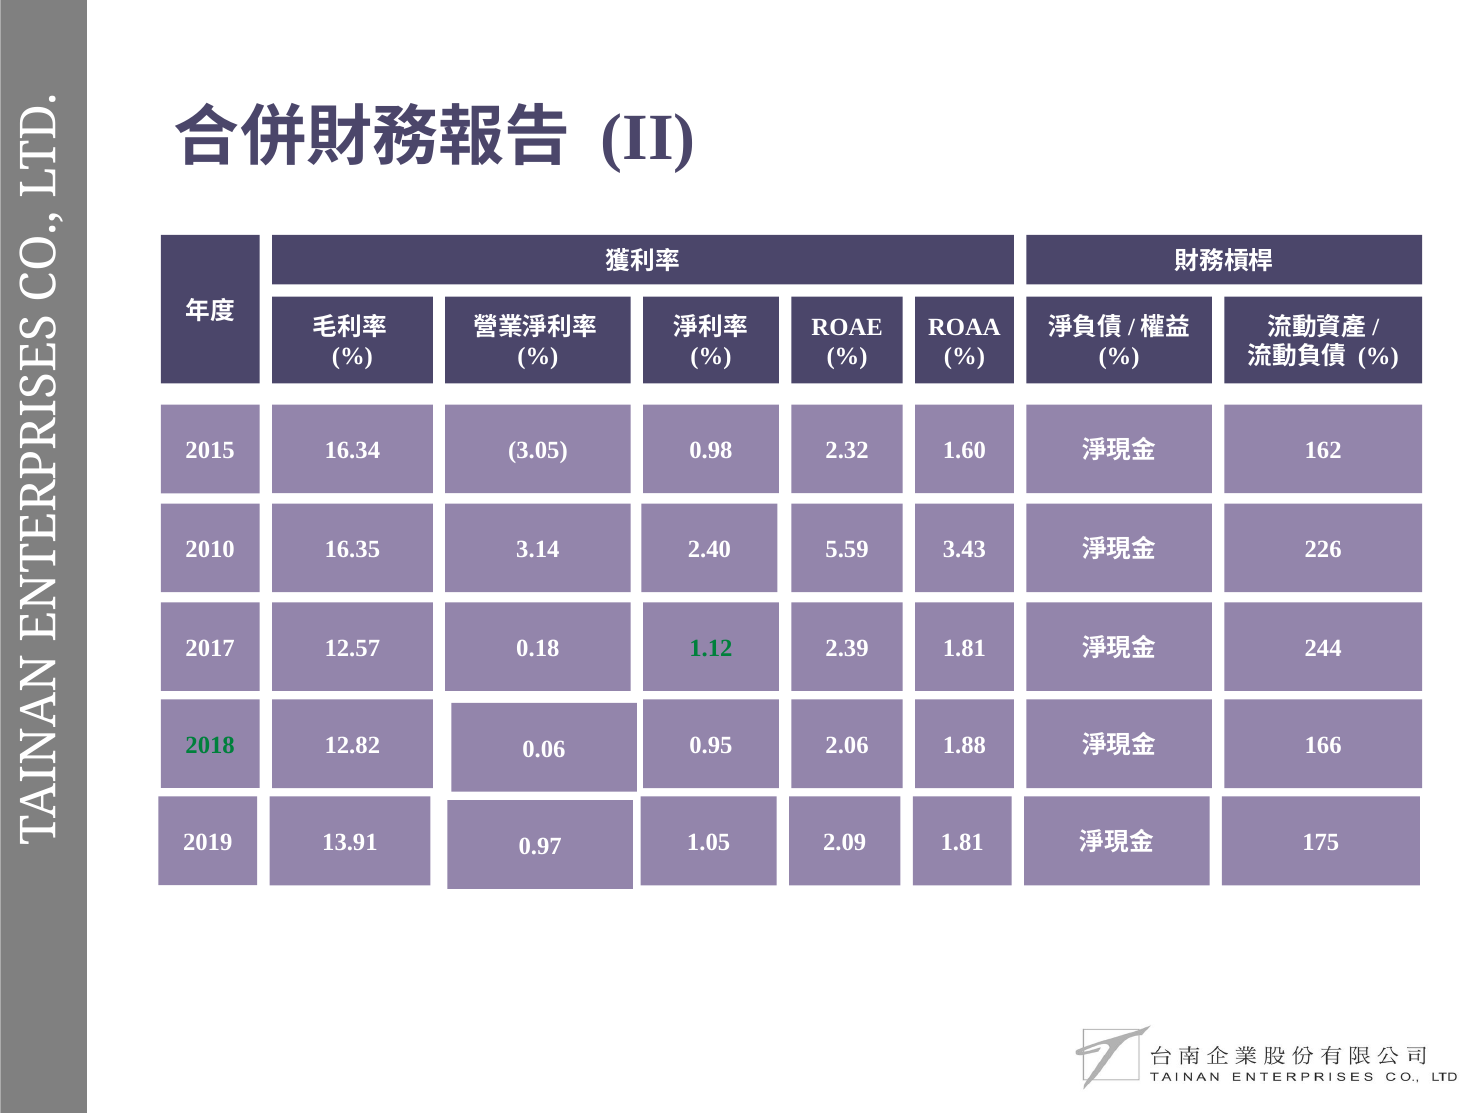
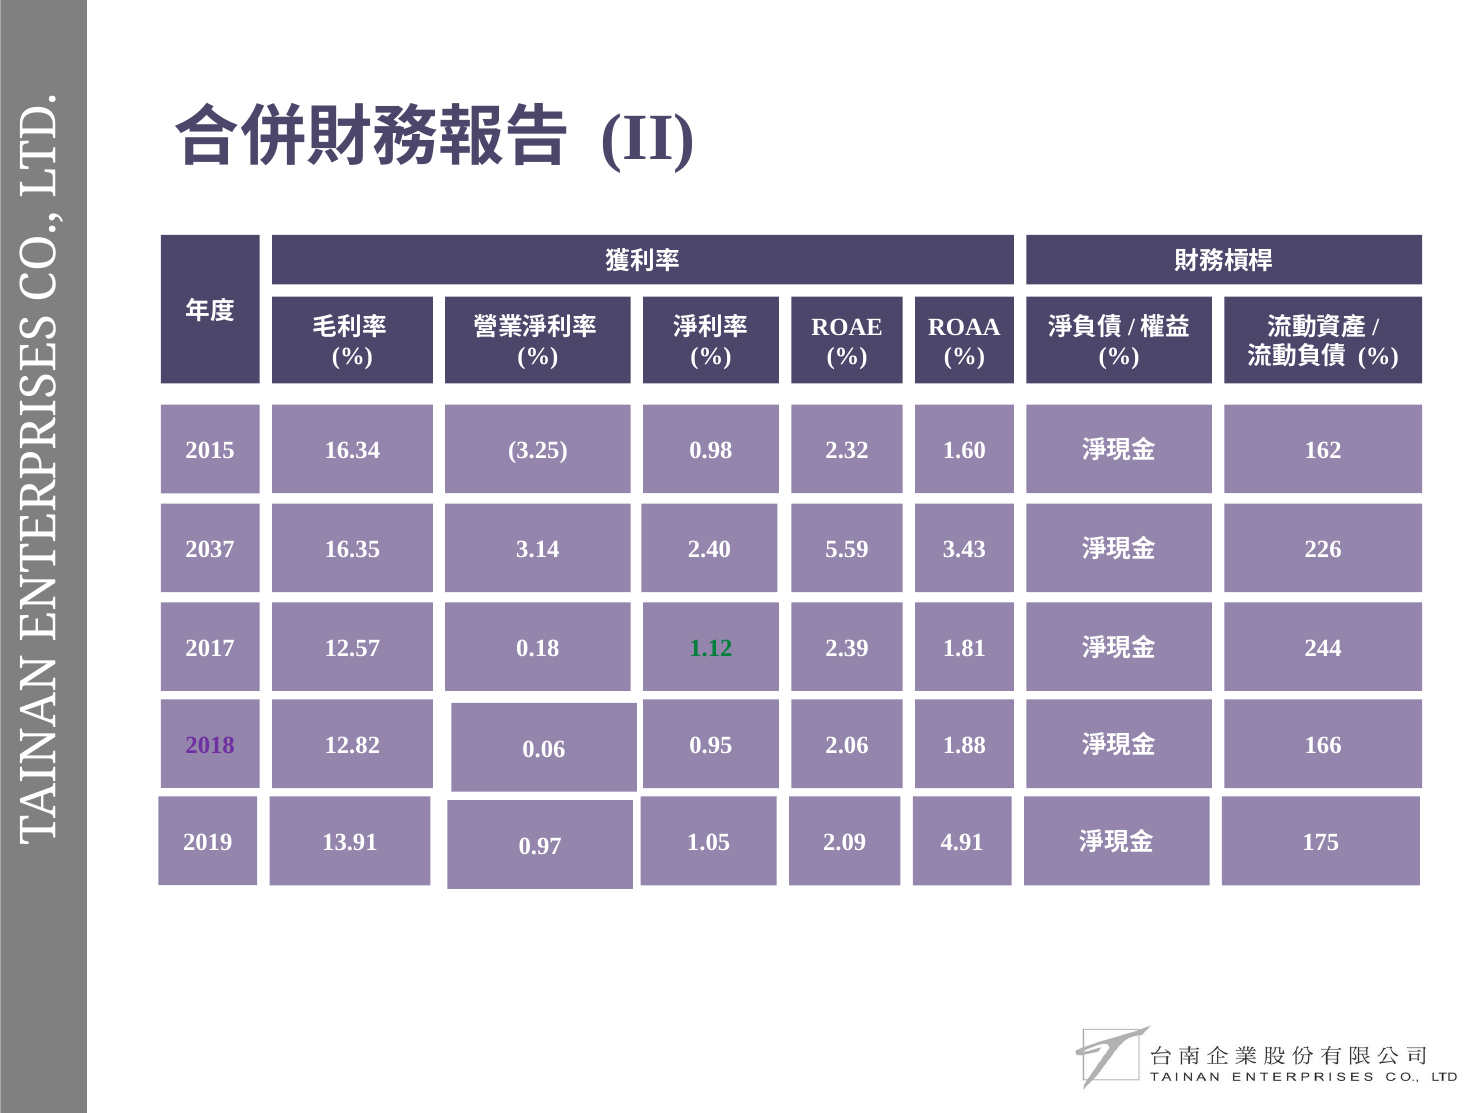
3.05: 3.05 -> 3.25 (538, 451)
2010: 2010 -> 2037 (210, 550)
2018 colour: green -> purple (210, 745)
2.09 1.81: 1.81 -> 4.91 (962, 843)
